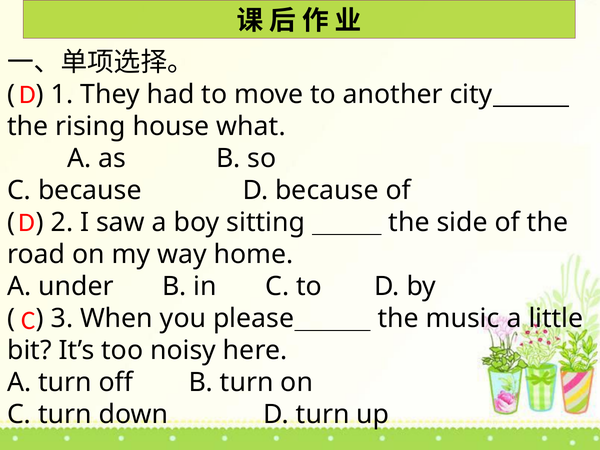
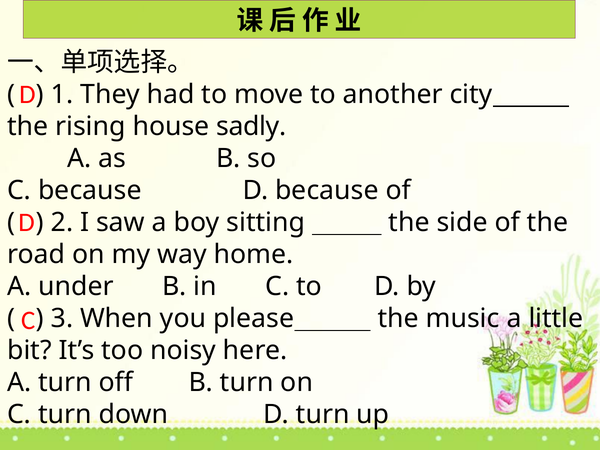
what: what -> sadly (251, 126)
